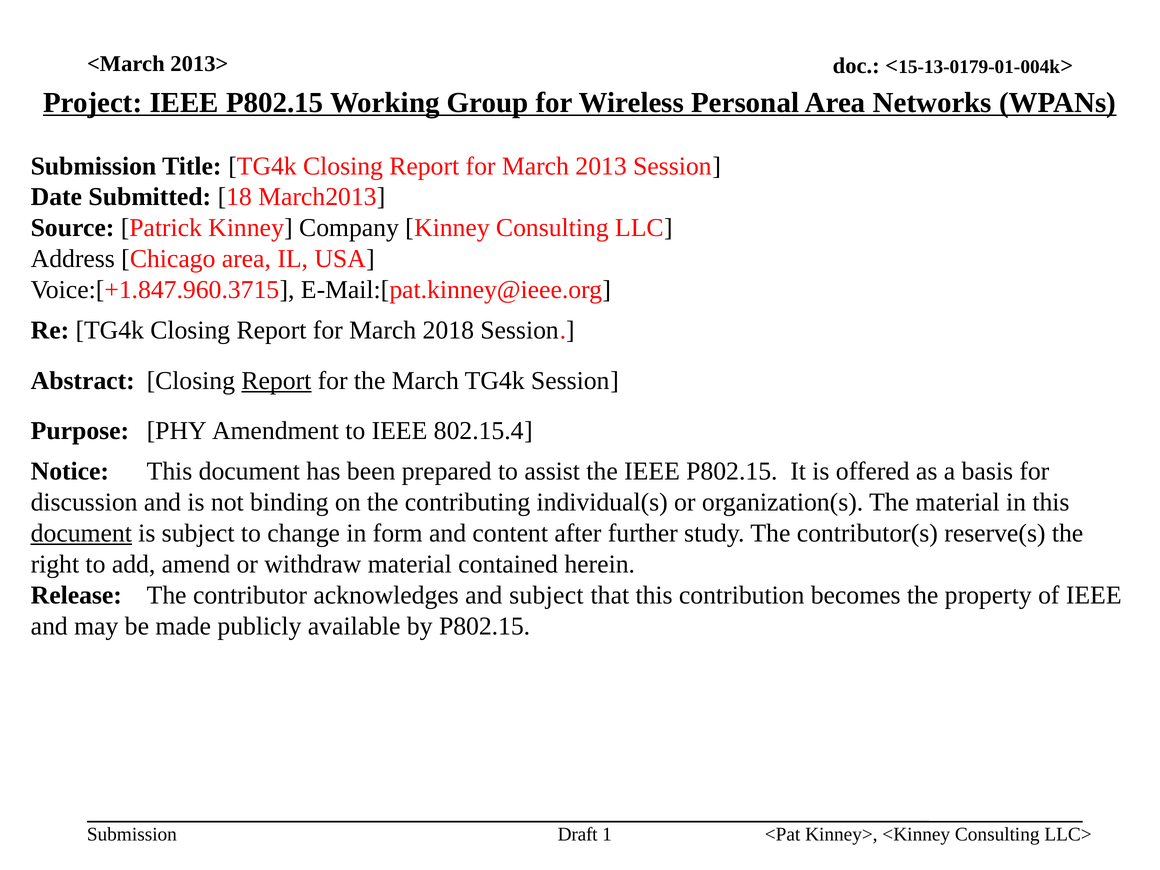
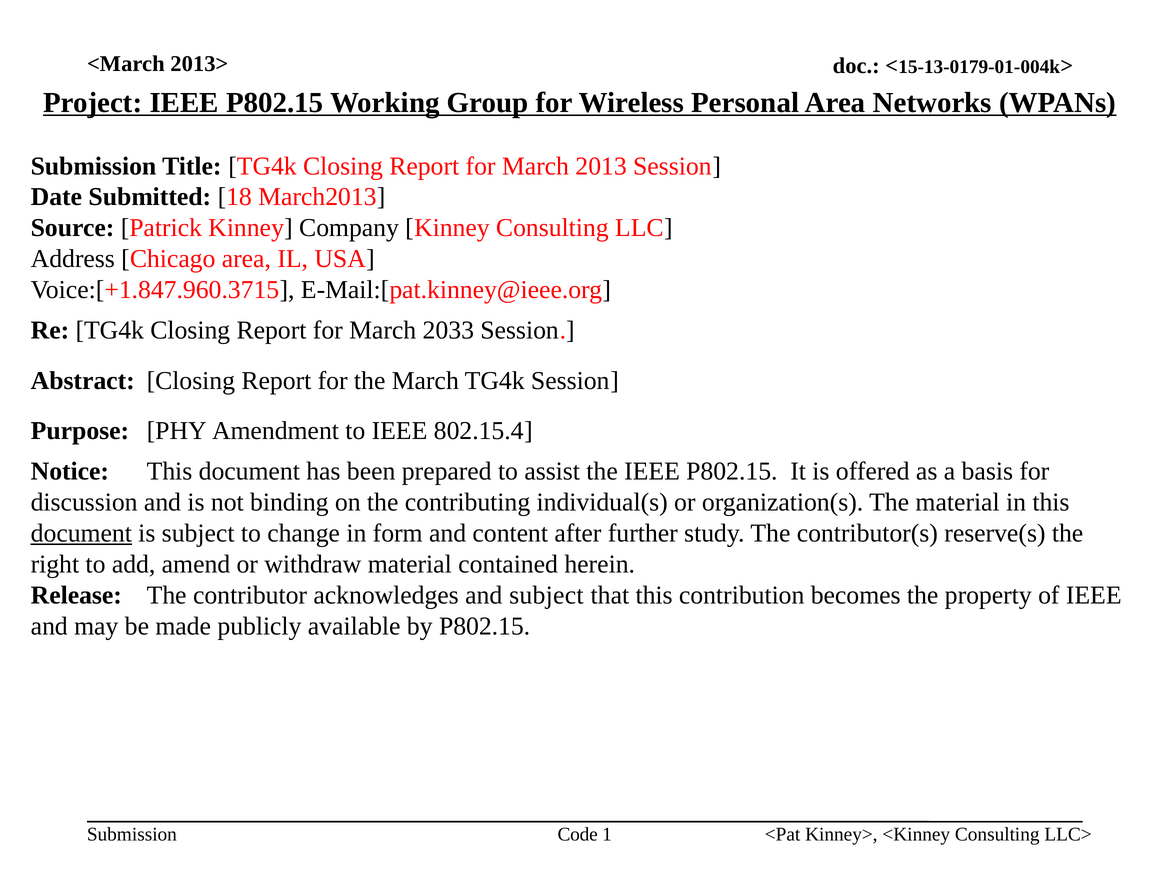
2018: 2018 -> 2033 (448, 330)
Report underline: present -> none (276, 381)
Draft: Draft -> Code (578, 834)
